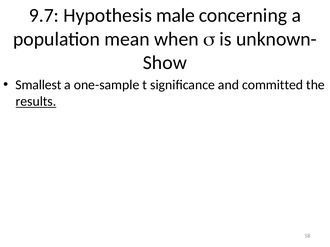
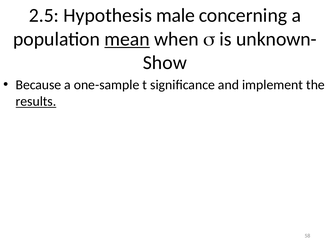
9.7: 9.7 -> 2.5 (44, 15)
mean underline: none -> present (127, 39)
Smallest: Smallest -> Because (38, 85)
committed: committed -> implement (273, 85)
